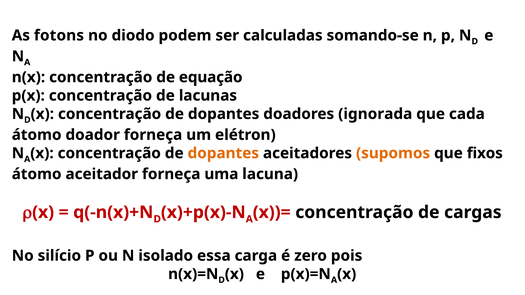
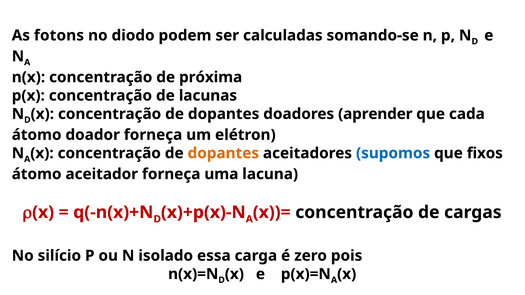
equação: equação -> próxima (211, 77)
ignorada: ignorada -> aprender (375, 114)
supomos colour: orange -> blue (393, 153)
